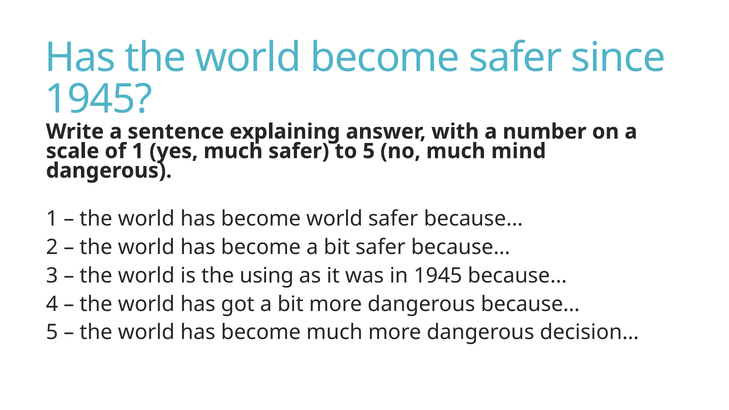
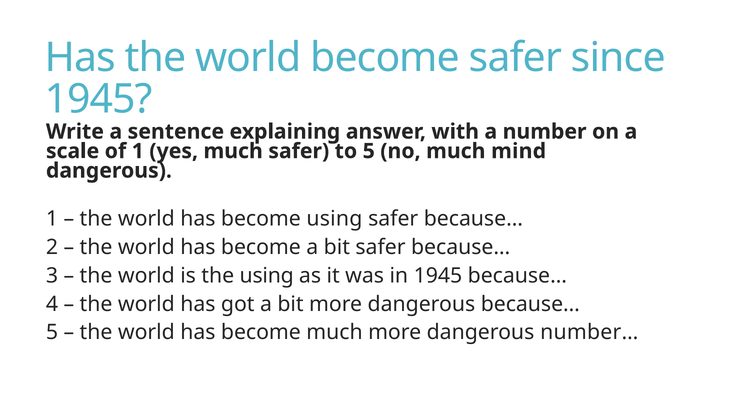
become world: world -> using (334, 219)
decision…: decision… -> number… (589, 332)
